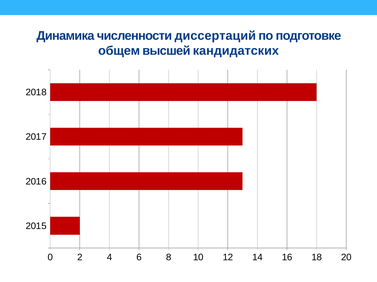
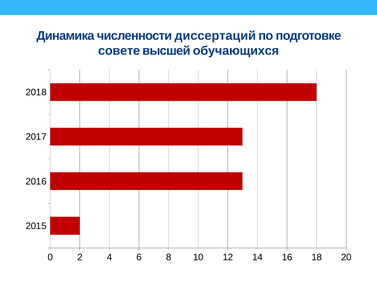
общем: общем -> совете (119, 51)
кандидатских: кандидатских -> обучающихся (236, 51)
